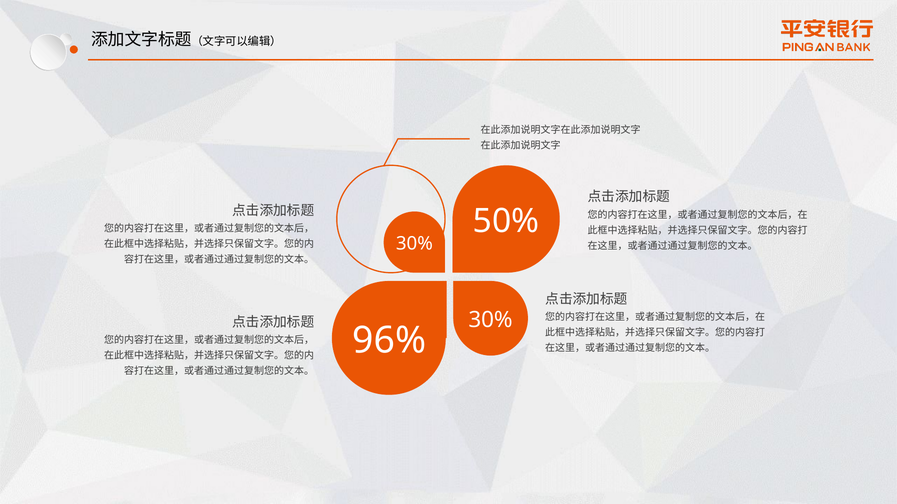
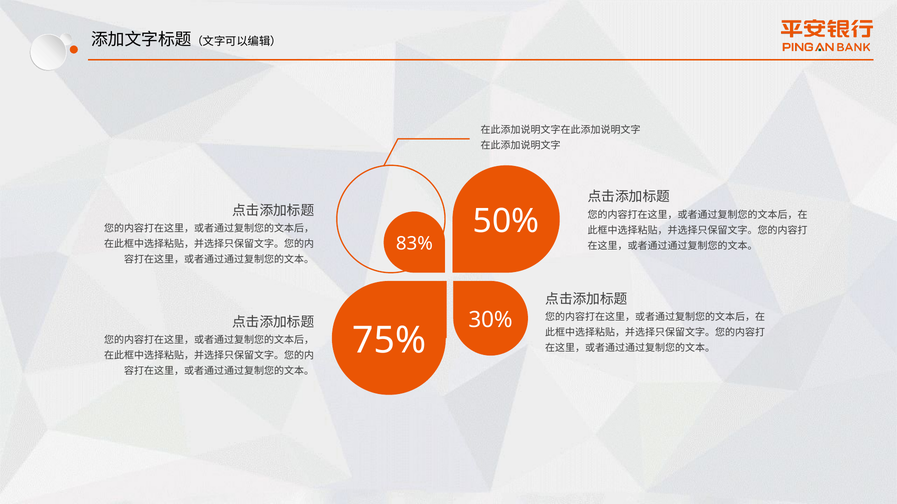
30%: 30% -> 83% (414, 244)
96%: 96% -> 75% (389, 341)
